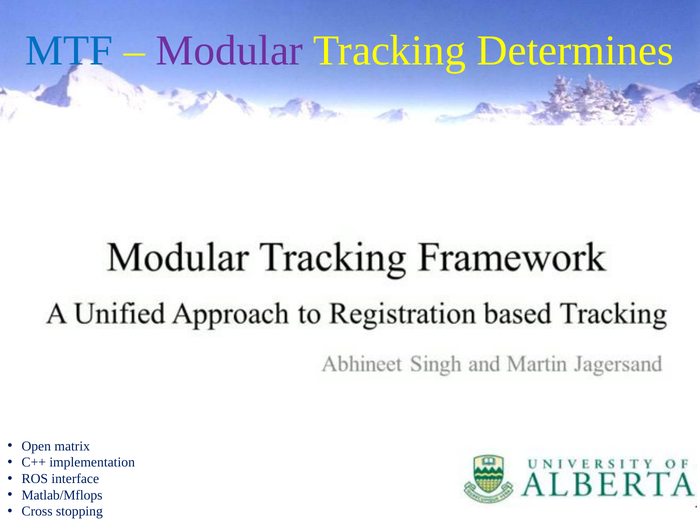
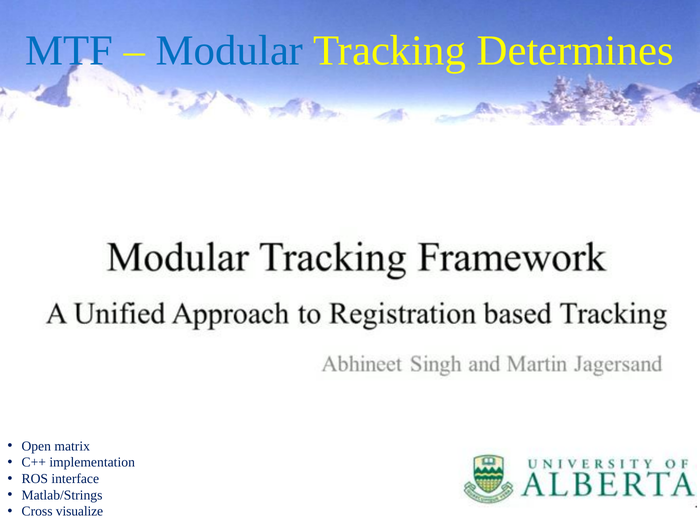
Modular colour: purple -> blue (230, 51)
Matlab/Mflops: Matlab/Mflops -> Matlab/Strings (62, 495)
stopping: stopping -> visualize (79, 511)
